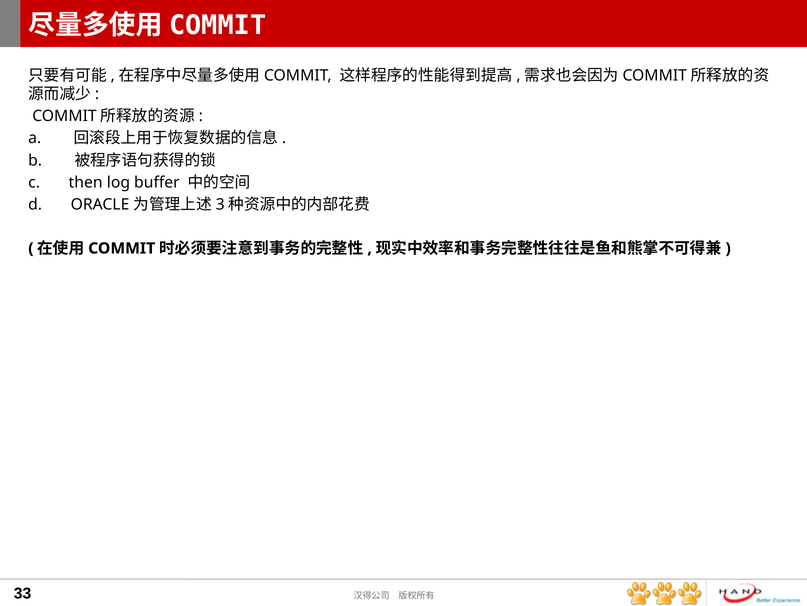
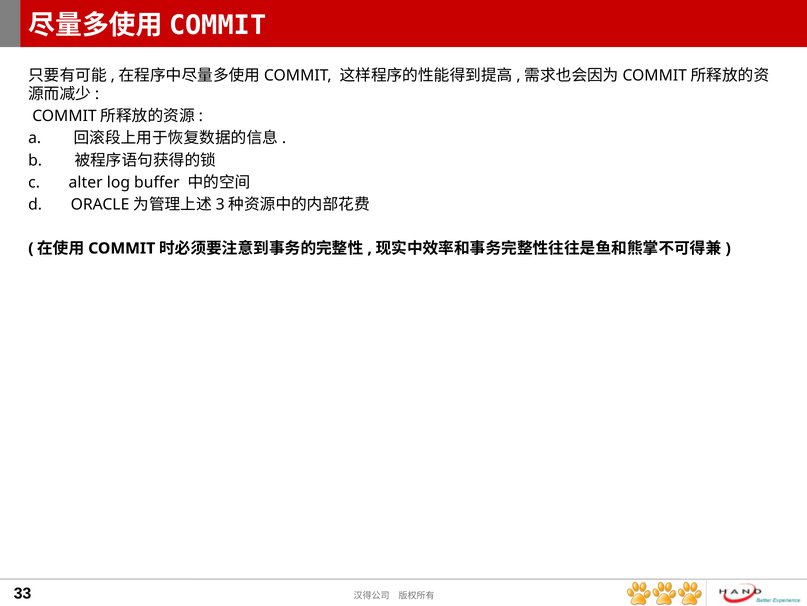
then: then -> alter (86, 182)
